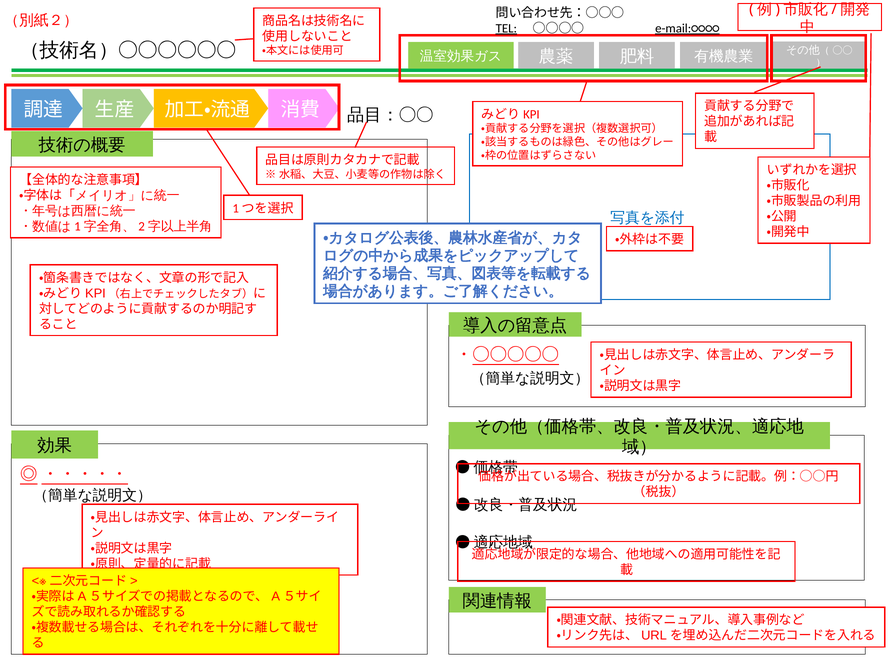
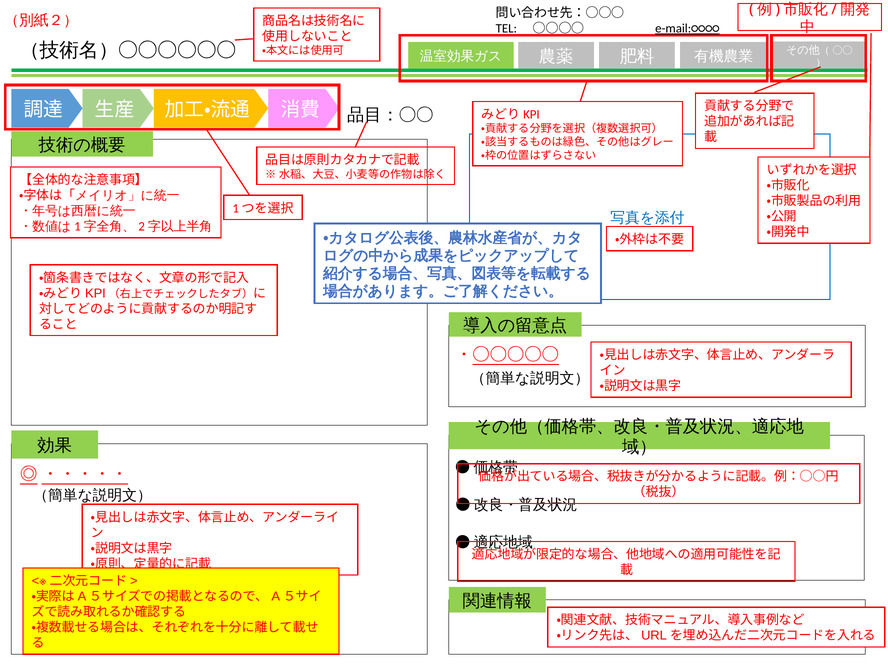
TEL underline: present -> none (506, 29)
